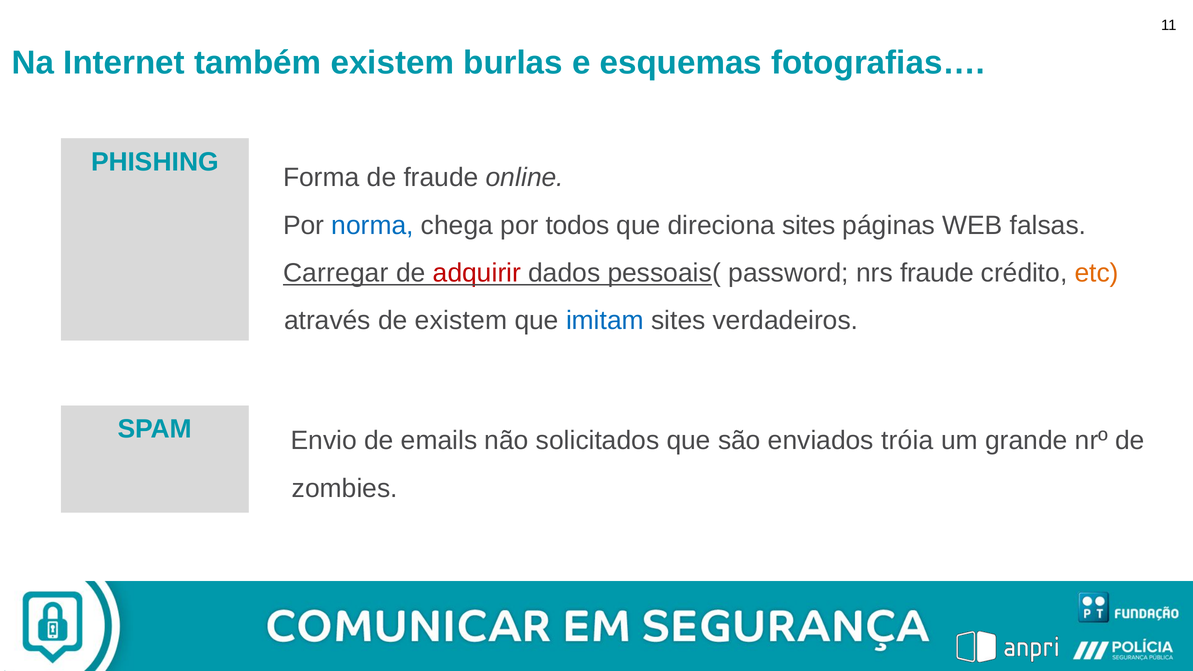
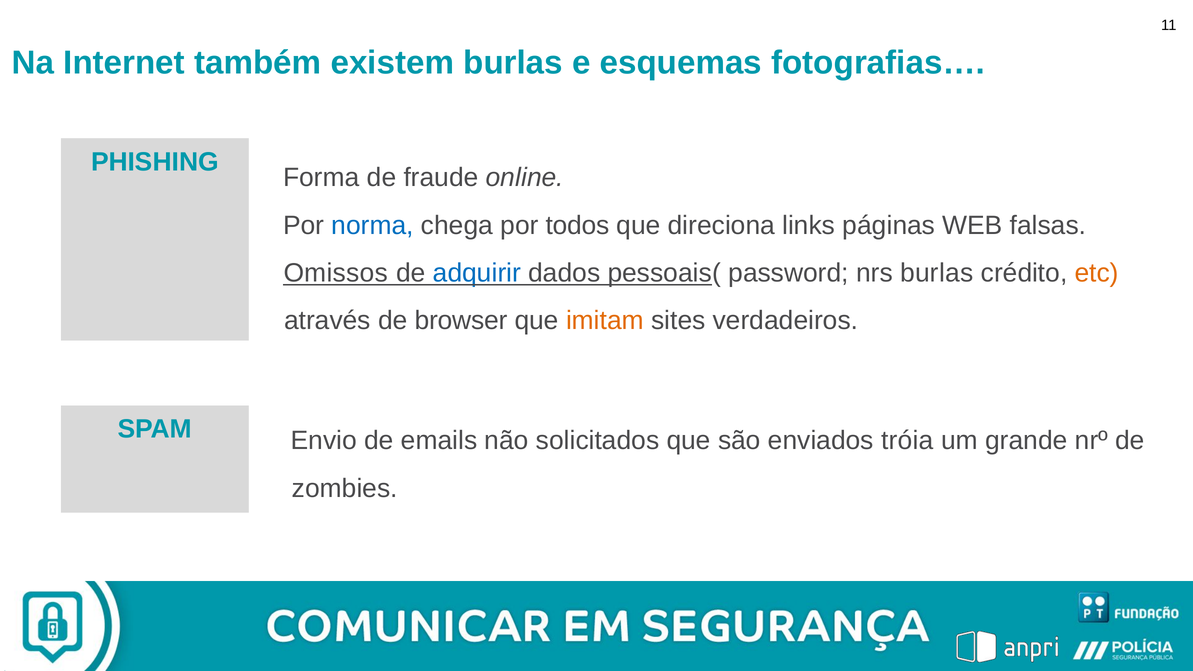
direciona sites: sites -> links (809, 225)
Carregar: Carregar -> Omissos (336, 273)
adquirir colour: red -> blue (477, 273)
nrs fraude: fraude -> burlas (937, 273)
de existem: existem -> browser (461, 321)
imitam colour: blue -> orange (605, 321)
